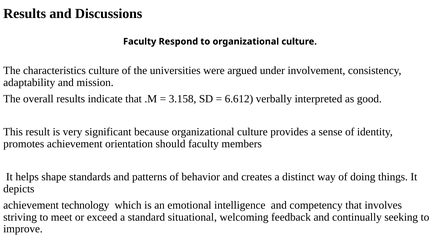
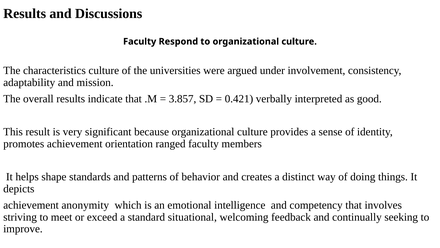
3.158: 3.158 -> 3.857 (183, 99)
6.612: 6.612 -> 0.421 (239, 99)
should: should -> ranged (171, 144)
technology: technology -> anonymity (85, 205)
